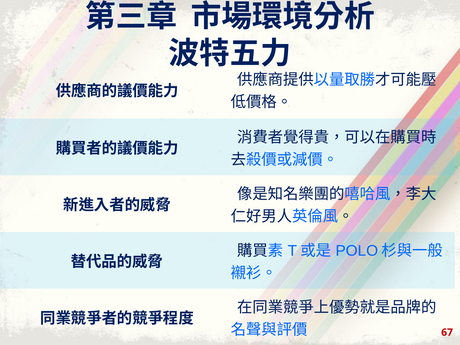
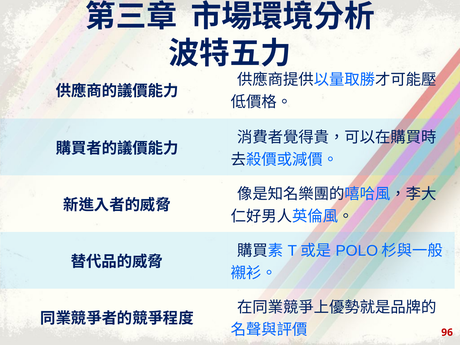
67: 67 -> 96 (447, 332)
